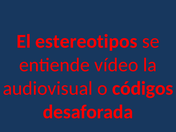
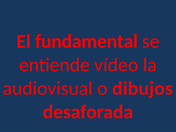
estereotipos: estereotipos -> fundamental (86, 41)
códigos: códigos -> dibujos (143, 88)
